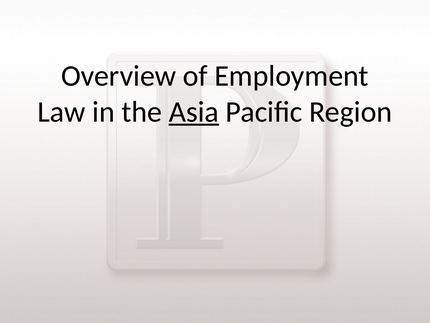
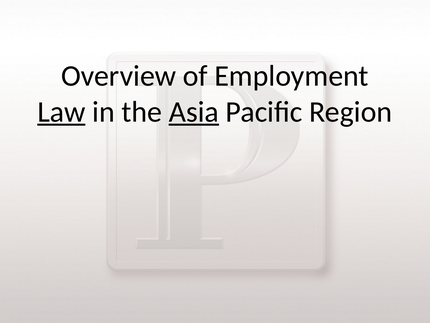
Law underline: none -> present (61, 112)
